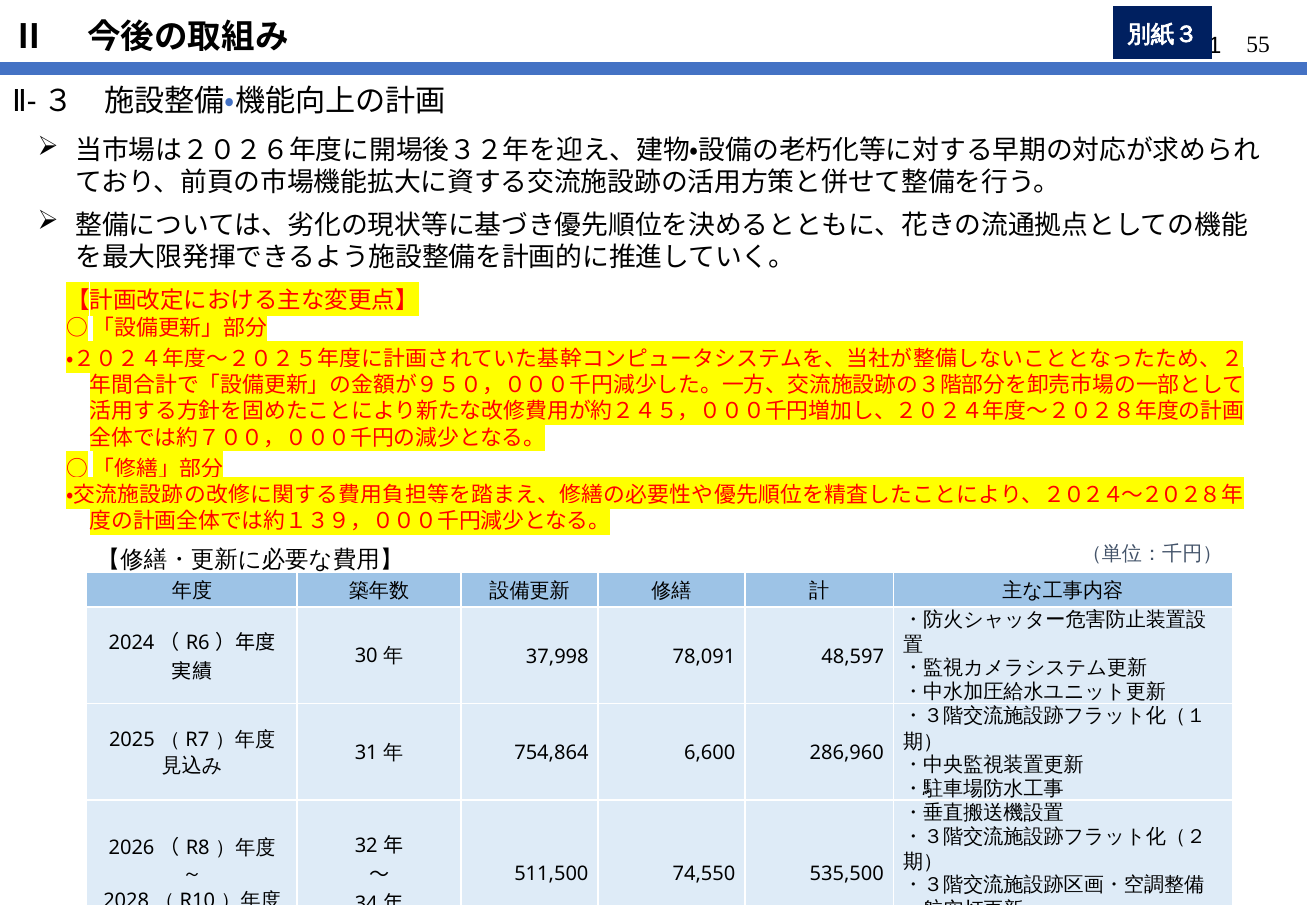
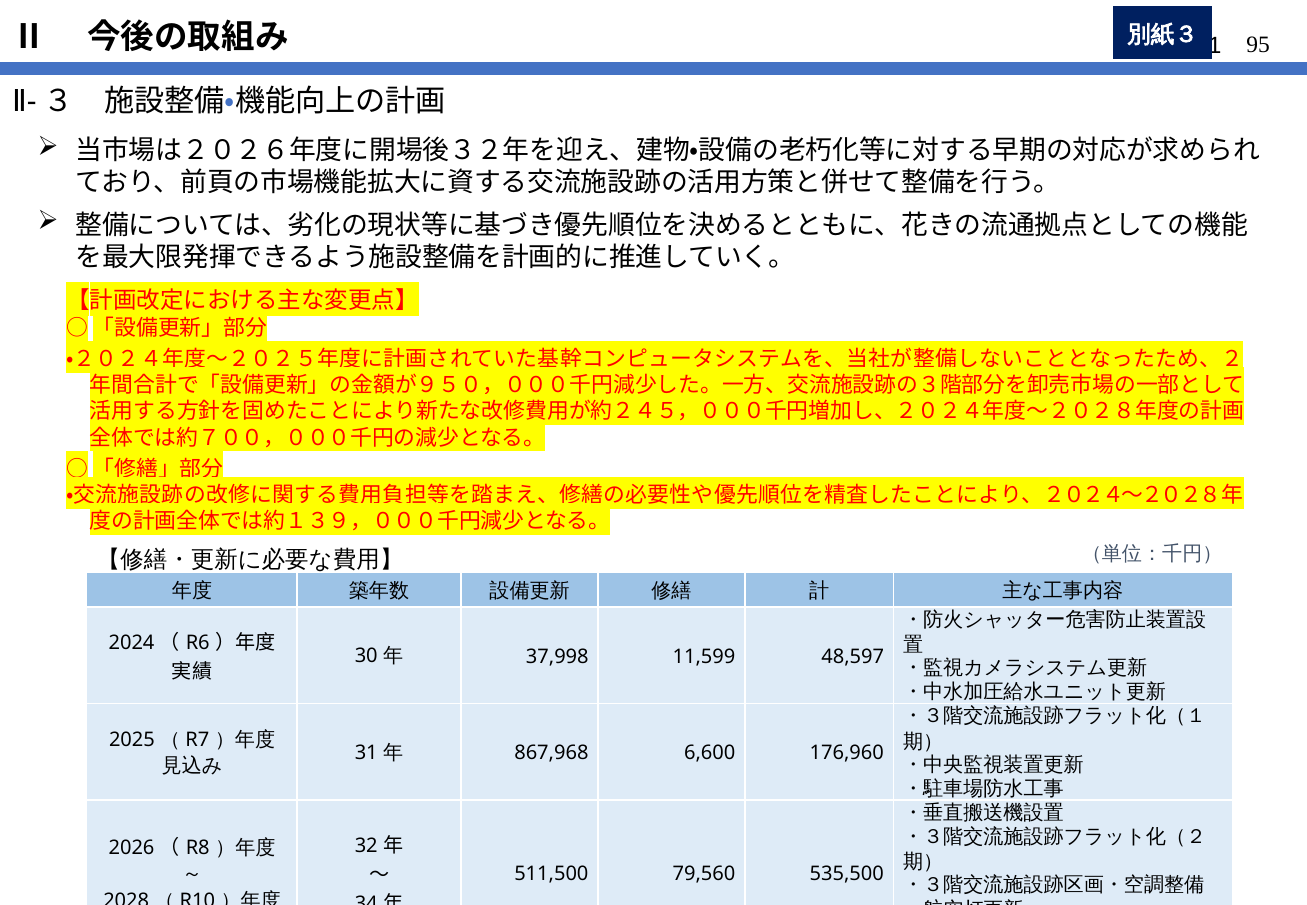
55: 55 -> 95 (1258, 44)
78,091: 78,091 -> 11,599 (704, 656)
754,864: 754,864 -> 867,968 (551, 753)
286,960: 286,960 -> 176,960 (847, 753)
74,550: 74,550 -> 79,560 (704, 874)
